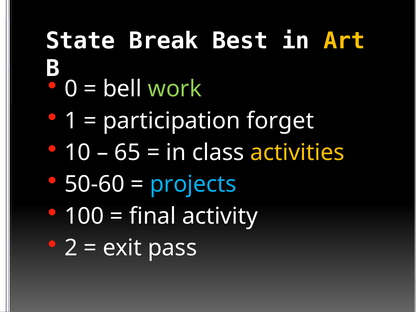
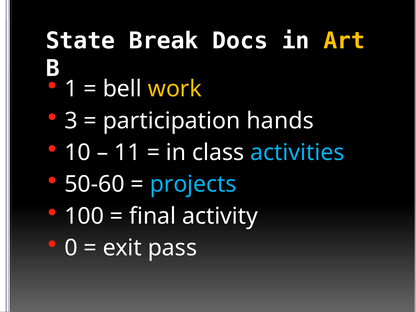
Best: Best -> Docs (240, 41)
0: 0 -> 1 (71, 89)
work colour: light green -> yellow (175, 89)
1: 1 -> 3 (71, 121)
forget: forget -> hands (280, 121)
65: 65 -> 11 (128, 153)
activities colour: yellow -> light blue (297, 153)
2: 2 -> 0 (71, 248)
